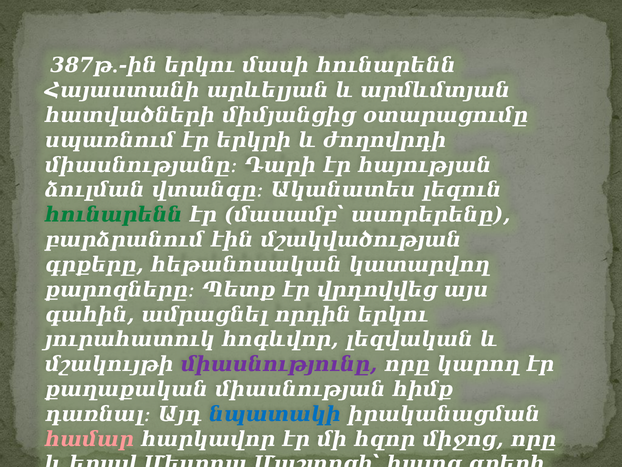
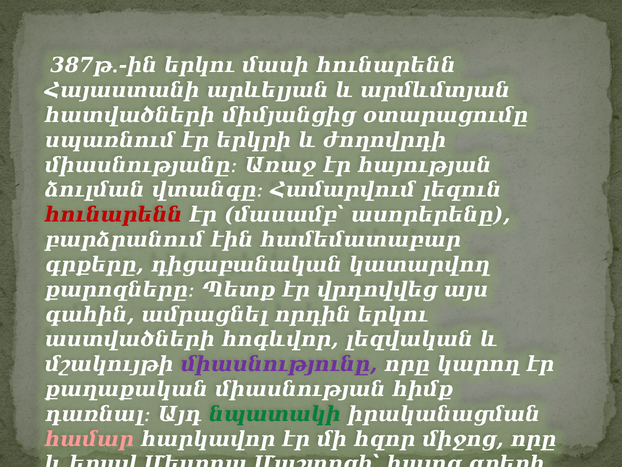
Դարի: Դարի -> Առաջ (280, 165)
Ականատես: Ականատես -> Համարվում (343, 190)
հունարենն colour: green -> red (114, 215)
մշակվածության: մշակվածության -> համեմատաբար (361, 240)
հեթանոսական: հեթանոսական -> դիցաբանական (246, 265)
յուրահատուկ: յուրահատուկ -> աստվածների (130, 339)
նպատակի colour: blue -> green (275, 414)
